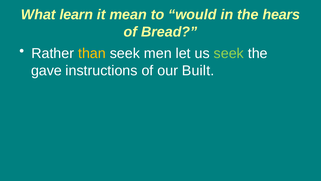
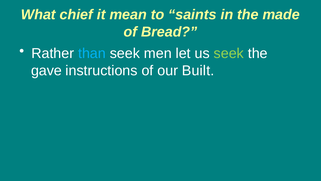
learn: learn -> chief (76, 15)
would: would -> saints (192, 15)
hears: hears -> made (281, 15)
than colour: yellow -> light blue (92, 53)
